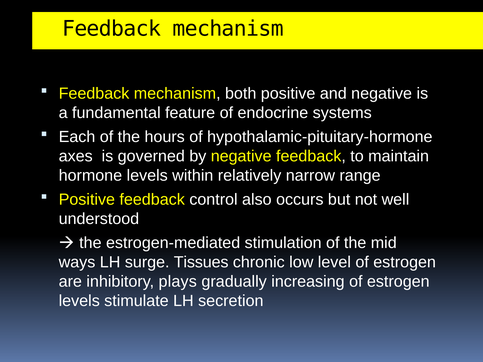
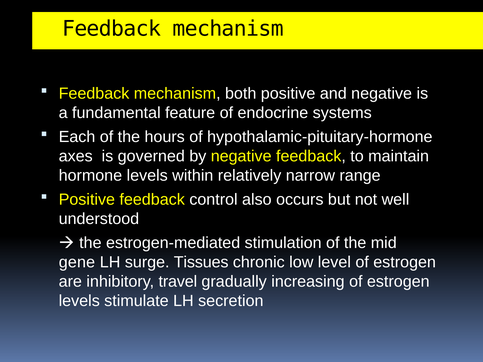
ways: ways -> gene (77, 262)
plays: plays -> travel (178, 282)
